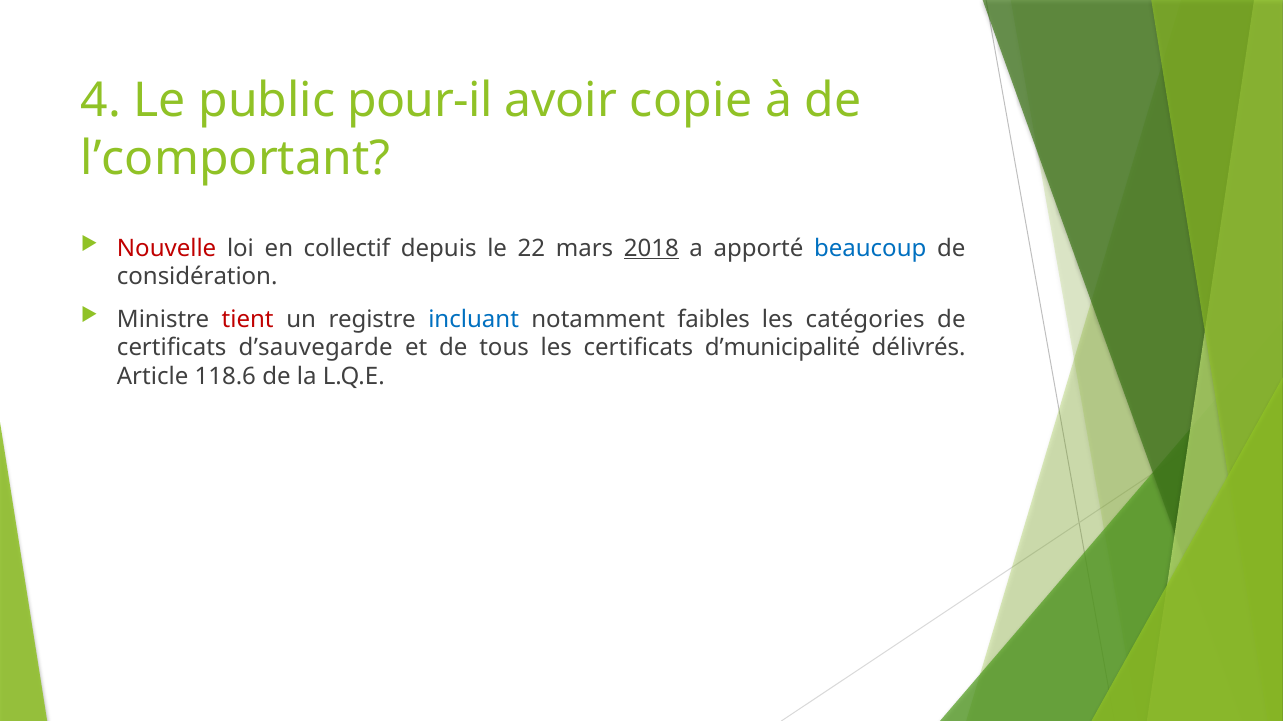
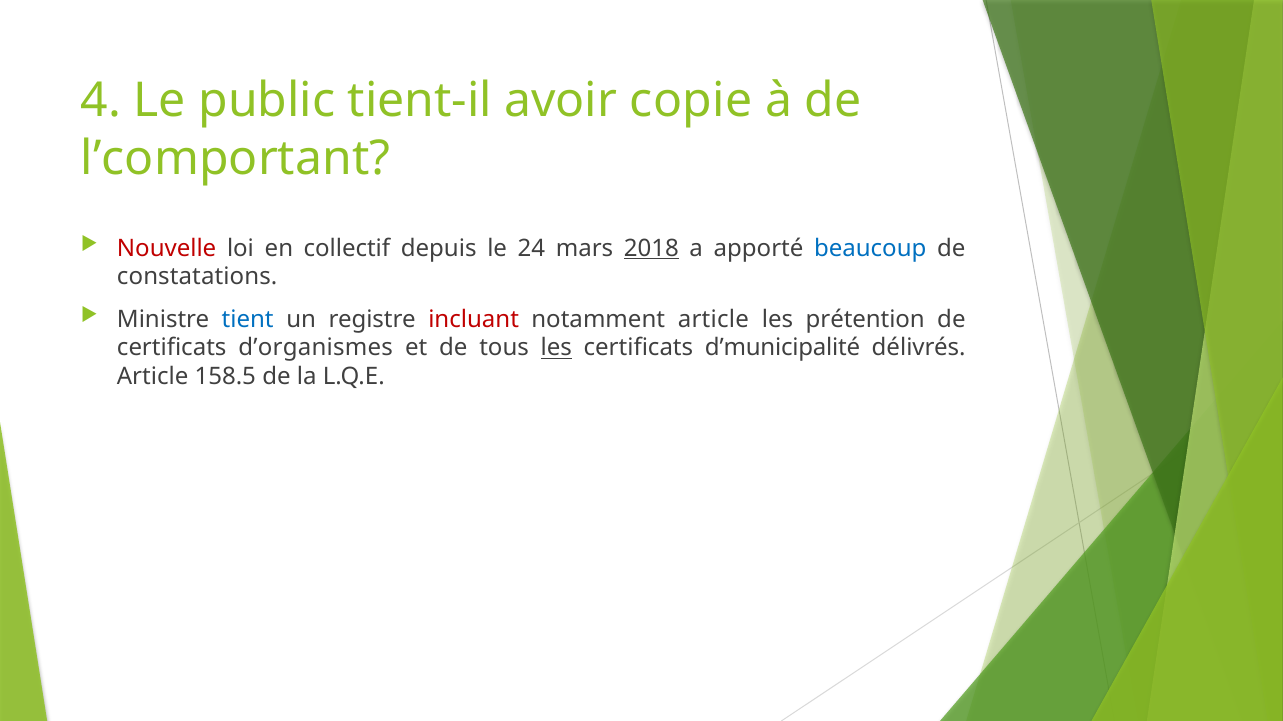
pour-il: pour-il -> tient-il (420, 101)
22: 22 -> 24 (531, 248)
considération: considération -> constatations (197, 277)
tient colour: red -> blue (248, 319)
incluant colour: blue -> red (474, 319)
notamment faibles: faibles -> article (713, 319)
catégories: catégories -> prétention (865, 319)
d’sauvegarde: d’sauvegarde -> d’organismes (316, 348)
les underline: none -> present (556, 348)
118.6: 118.6 -> 158.5 (225, 377)
